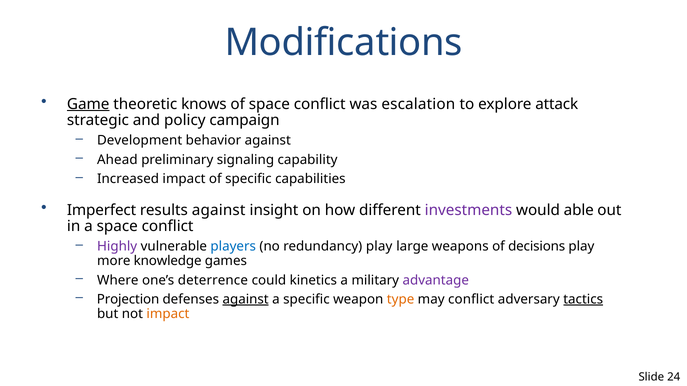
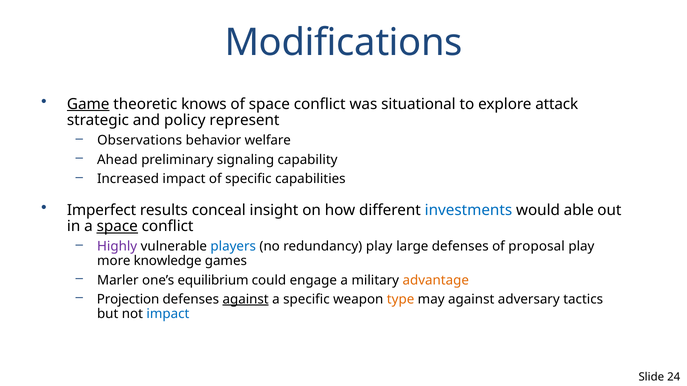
escalation: escalation -> situational (418, 104)
campaign: campaign -> represent (244, 121)
Development: Development -> Observations (140, 141)
behavior against: against -> welfare (268, 141)
results against: against -> conceal (219, 210)
investments colour: purple -> blue (468, 210)
space underline: none -> present (117, 227)
large weapons: weapons -> defenses (460, 247)
decisions: decisions -> proposal (537, 247)
Where: Where -> Marler (118, 280)
deterrence: deterrence -> equilibrium (213, 280)
kinetics: kinetics -> engage (313, 280)
advantage colour: purple -> orange (436, 280)
may conflict: conflict -> against (471, 300)
tactics underline: present -> none (583, 300)
impact colour: orange -> blue (168, 314)
